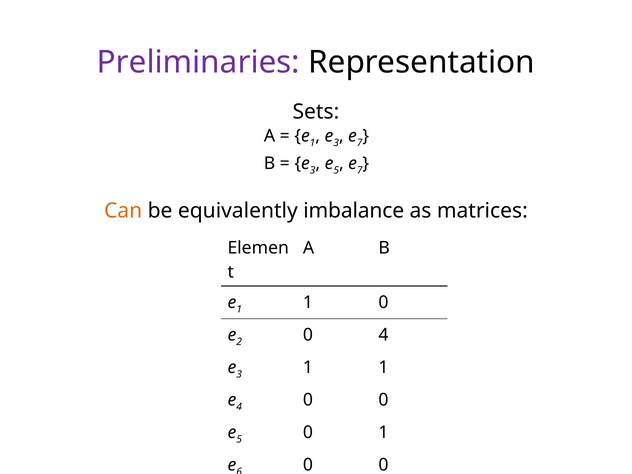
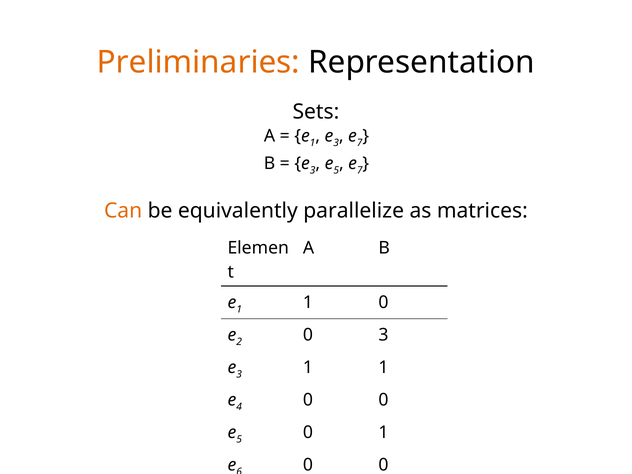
Preliminaries colour: purple -> orange (198, 62)
imbalance: imbalance -> parallelize (354, 211)
0 4: 4 -> 3 (383, 335)
